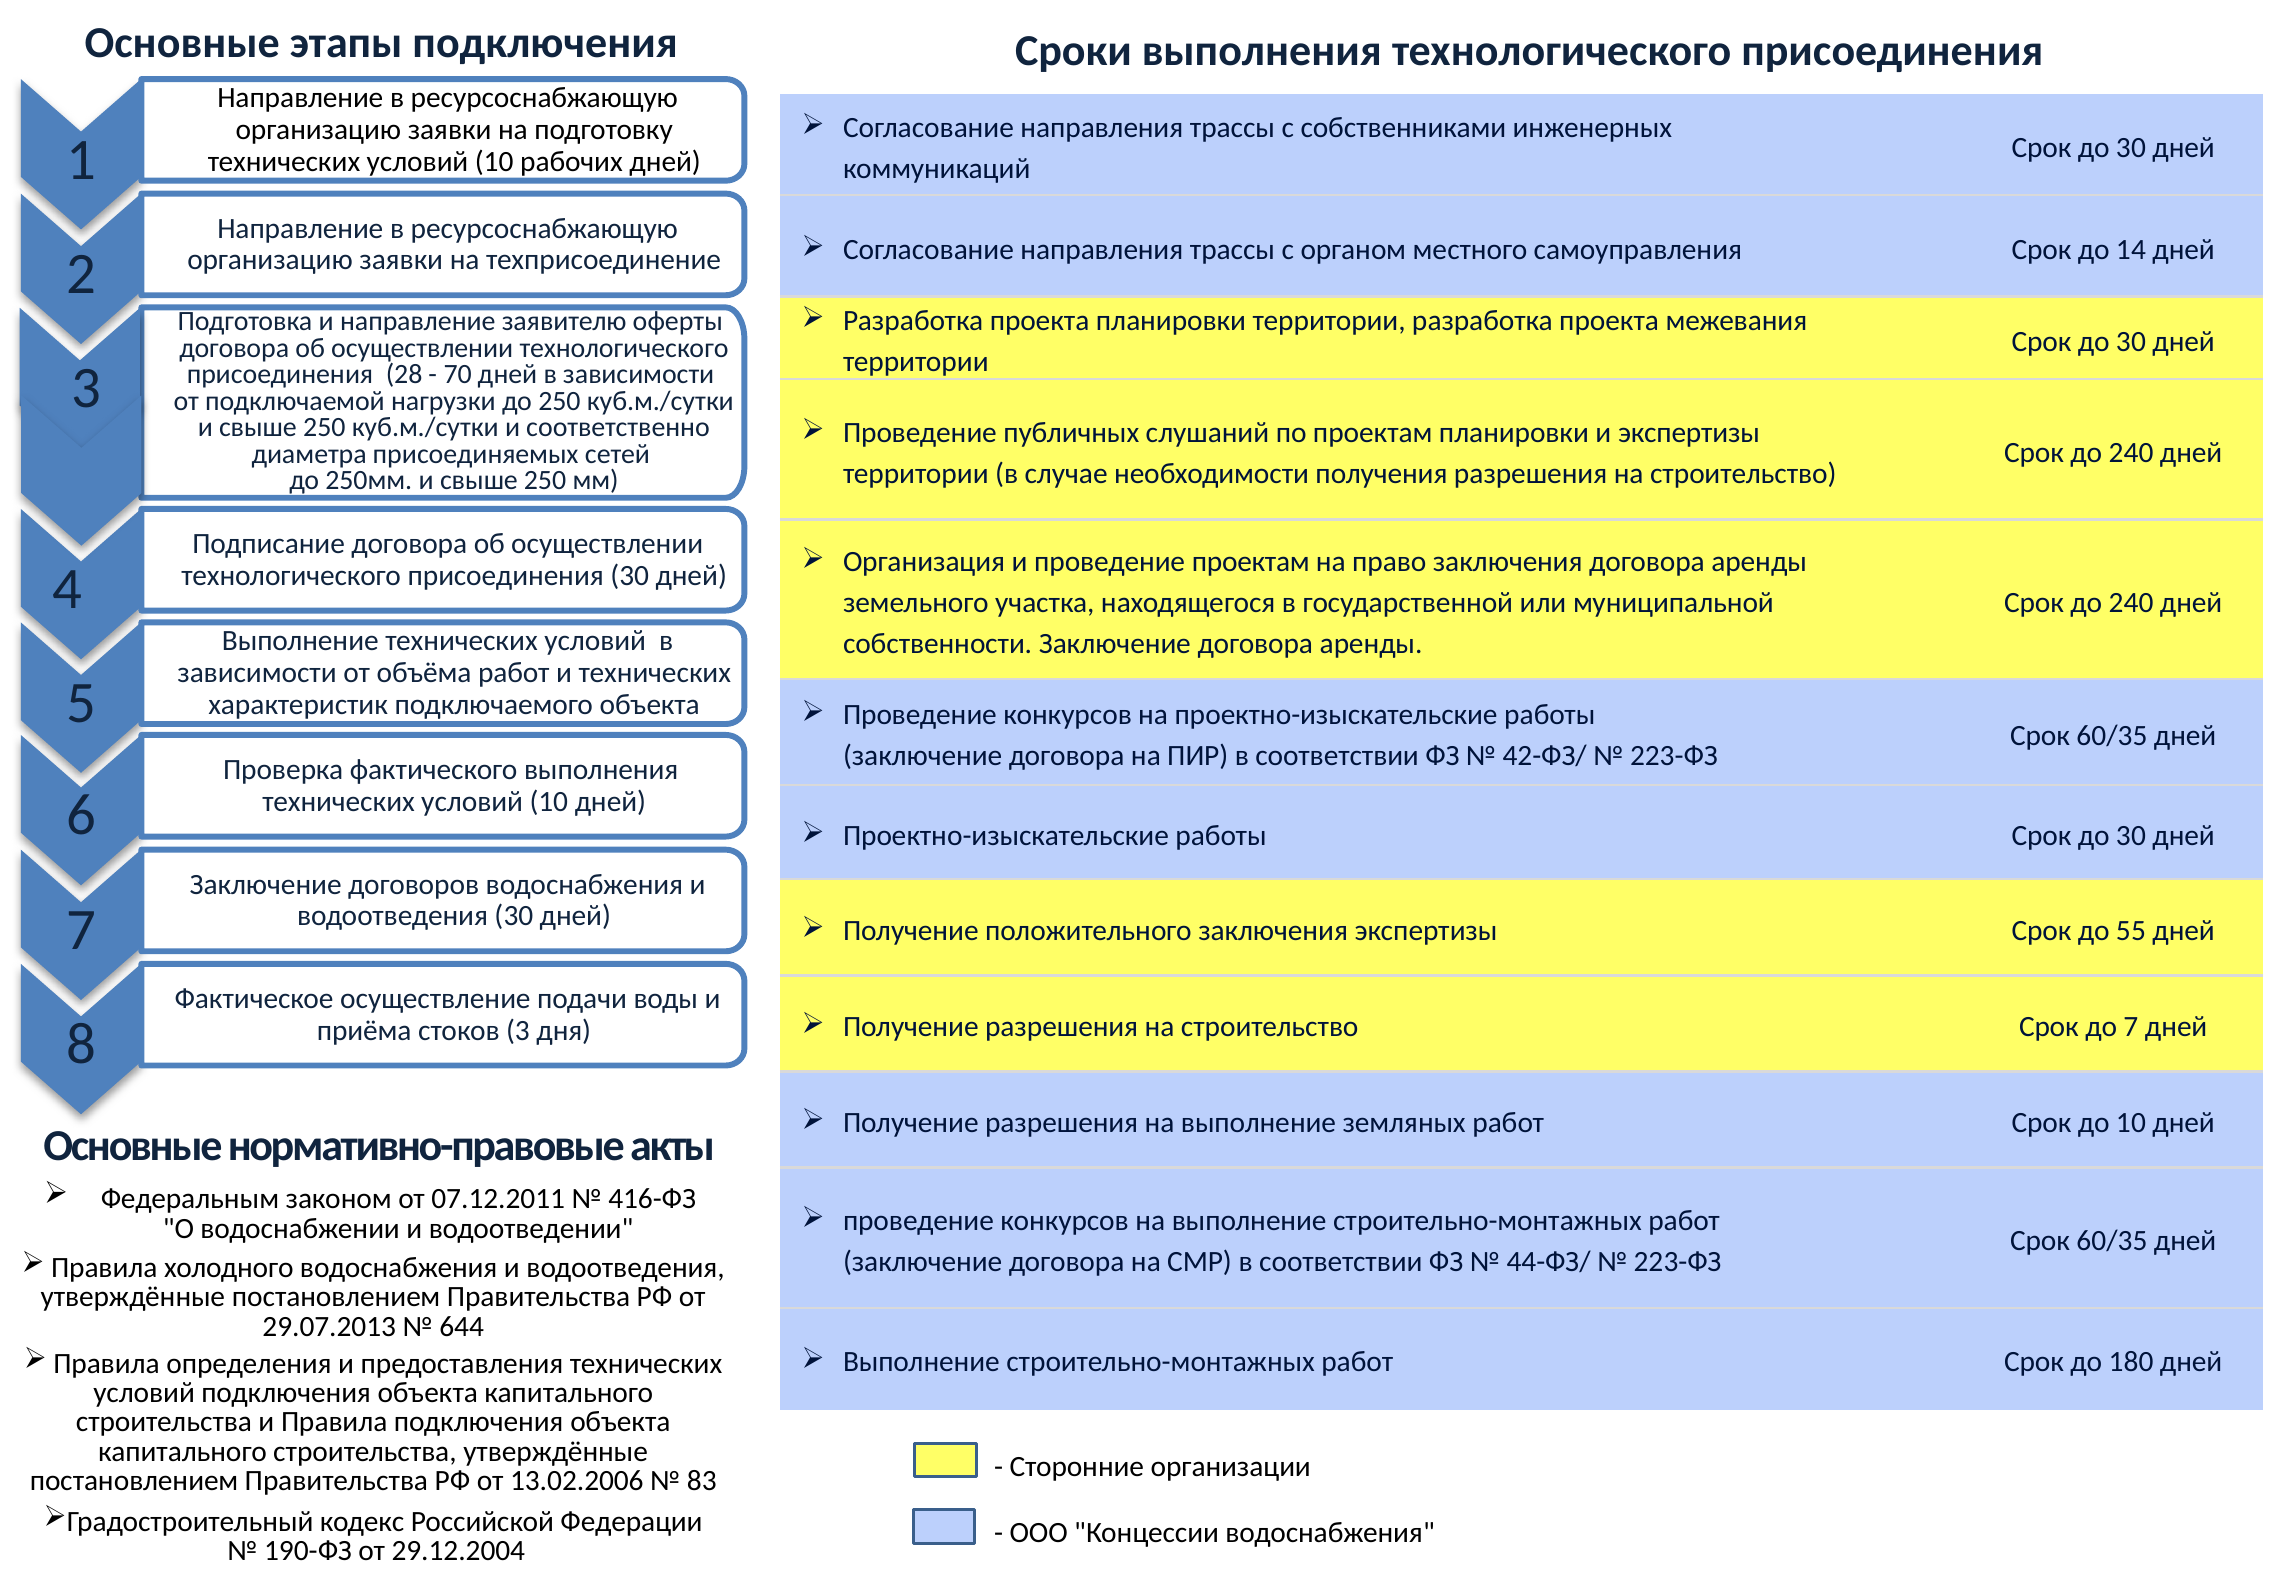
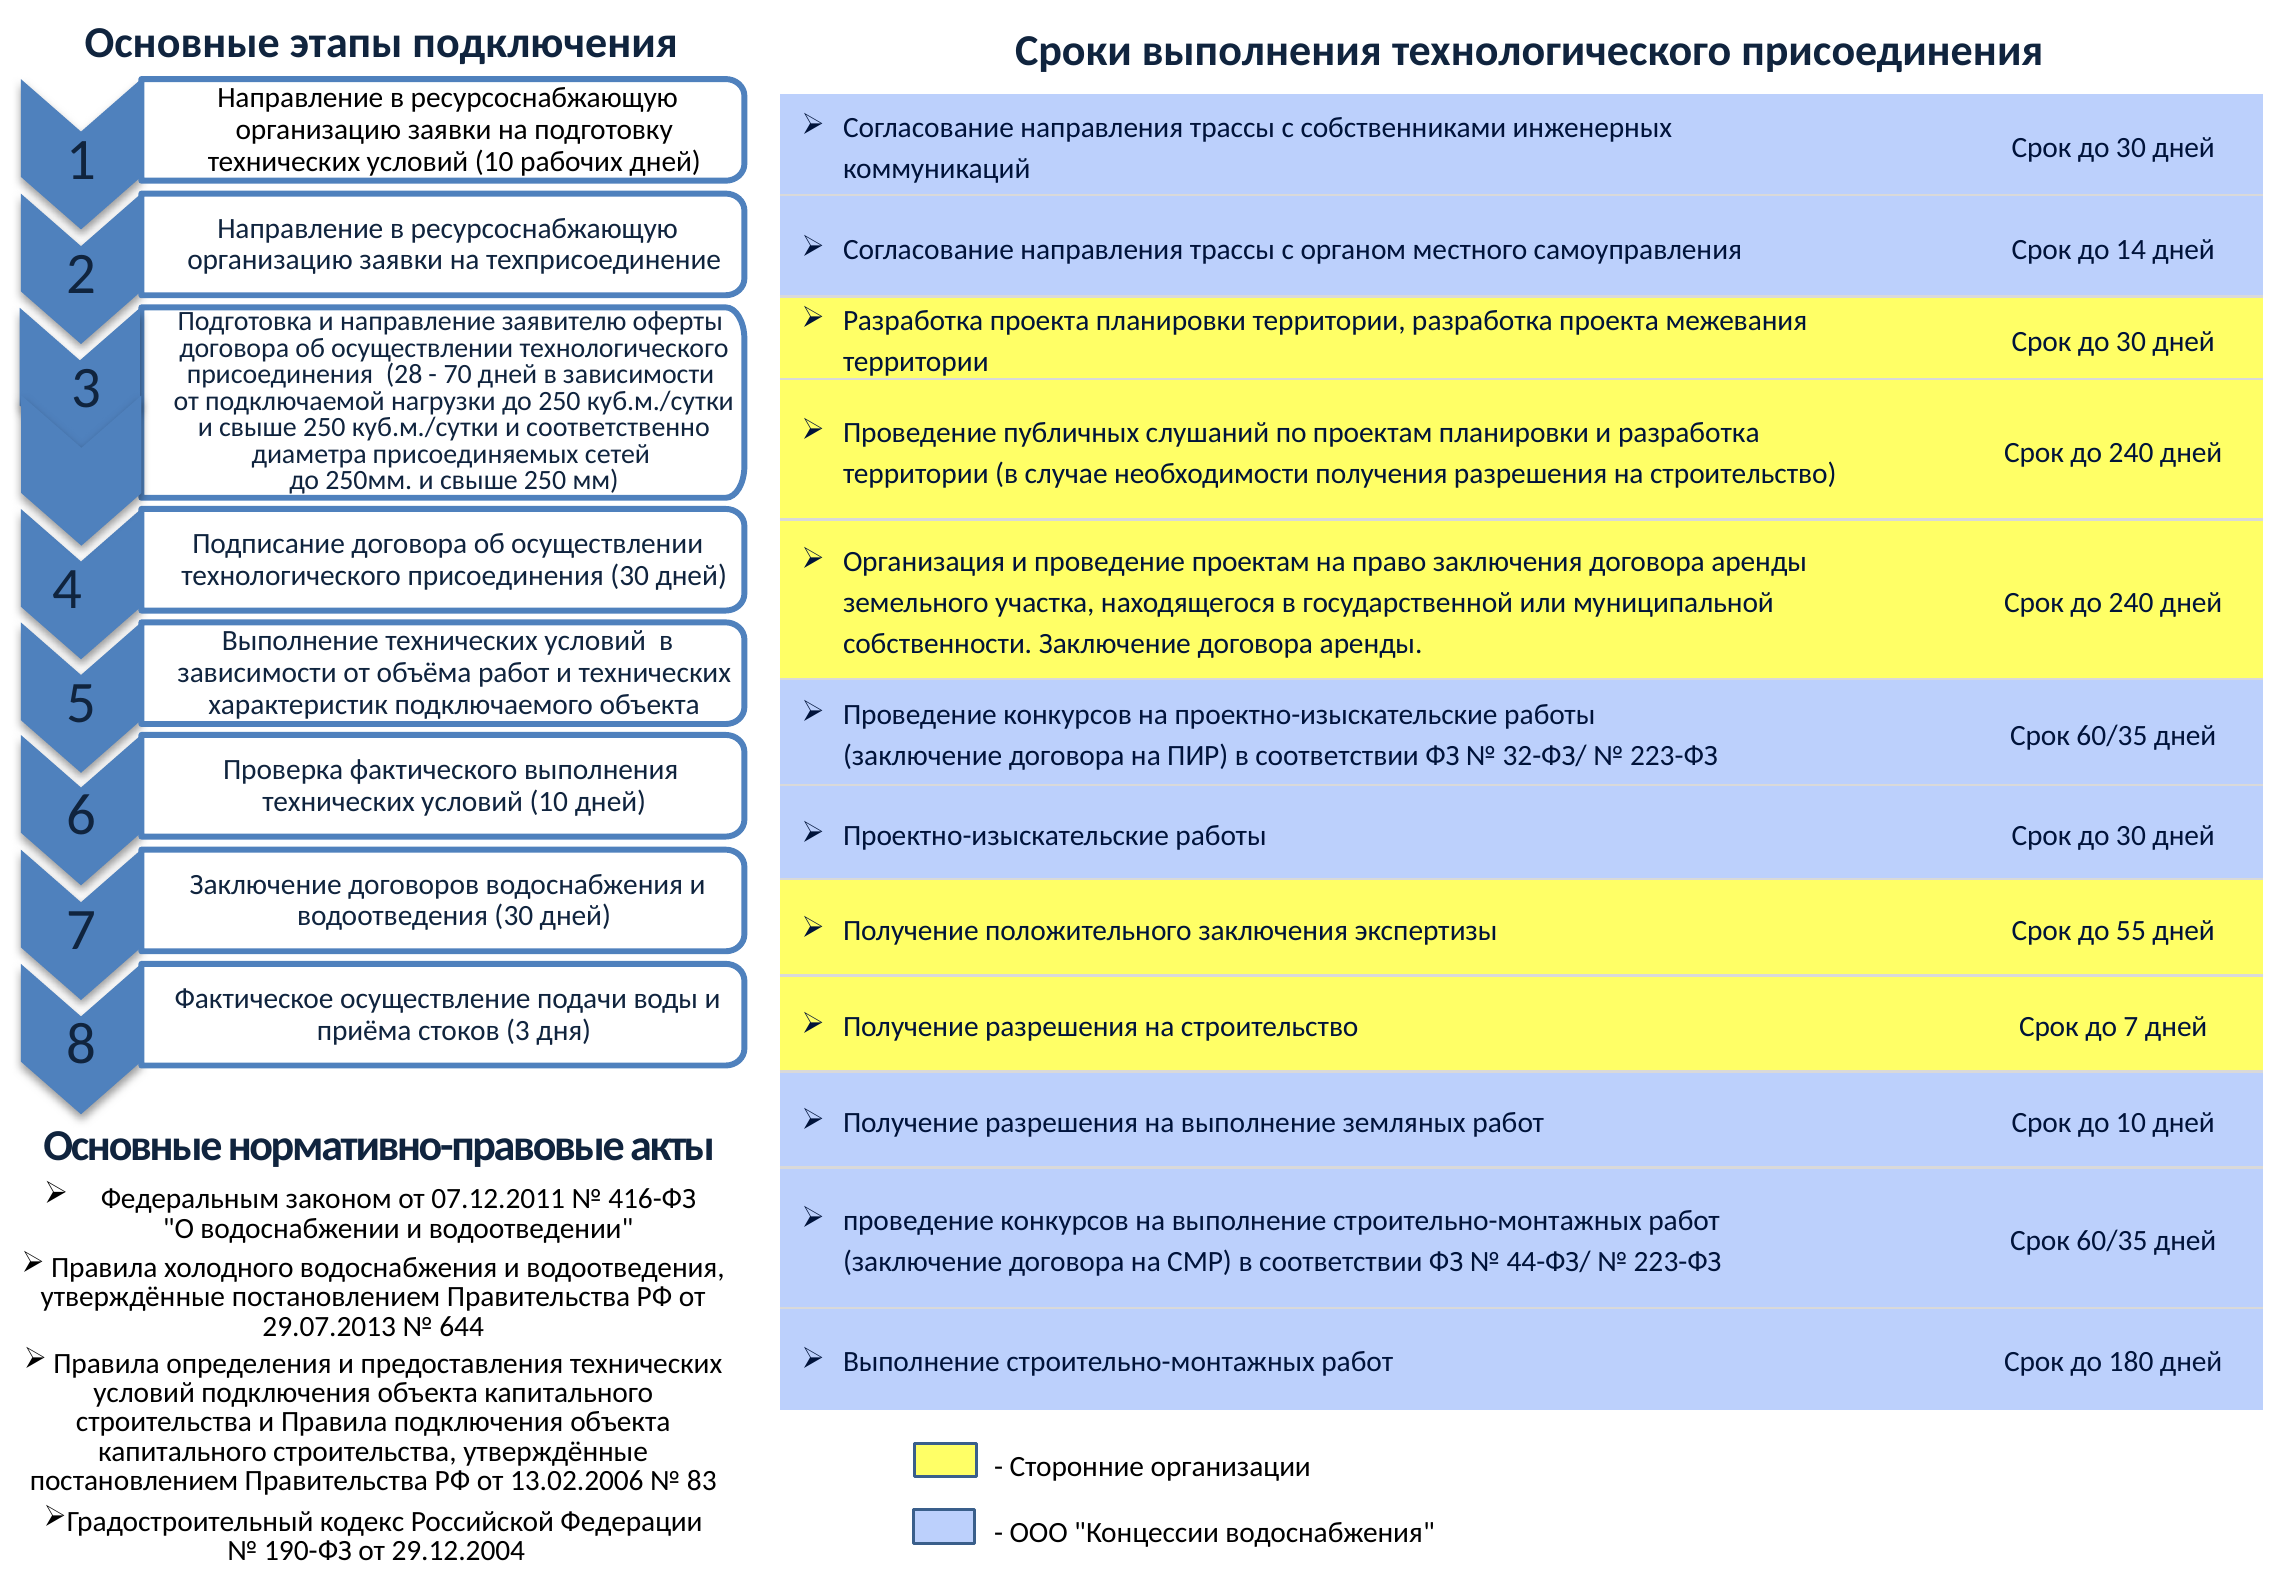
и экспертизы: экспертизы -> разработка (1689, 433)
42-ФЗ/: 42-ФЗ/ -> 32-ФЗ/ (1545, 756)
